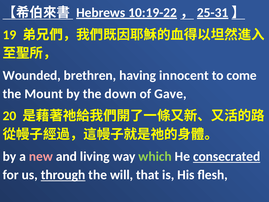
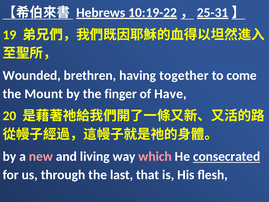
innocent: innocent -> together (184, 75)
down: down -> finger (121, 94)
Gave: Gave -> Have (170, 94)
which colour: light green -> pink (155, 156)
through underline: present -> none (63, 175)
will: will -> last (122, 175)
